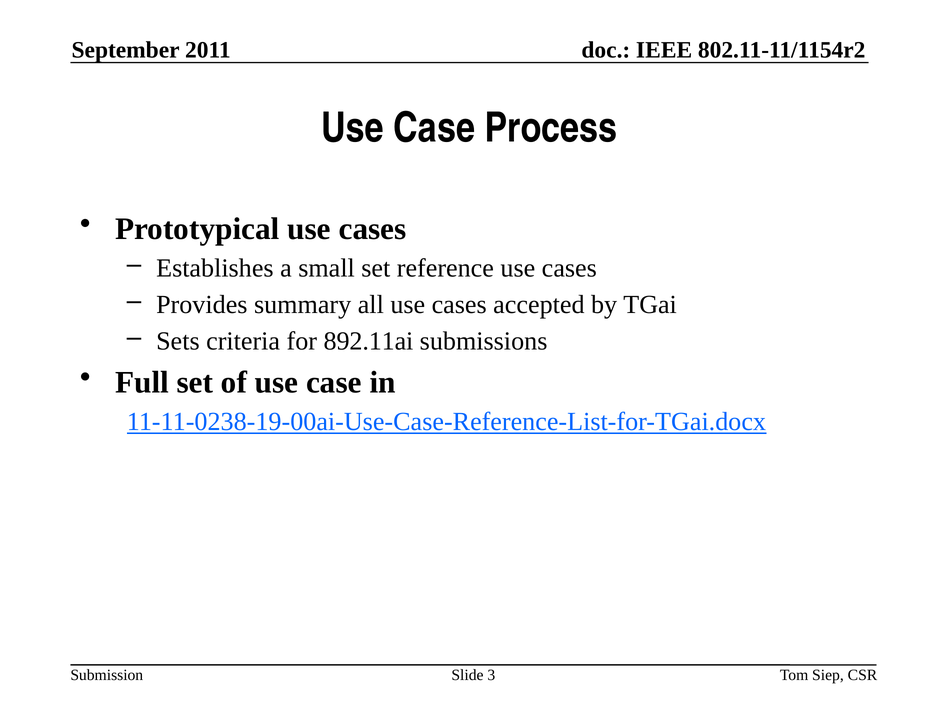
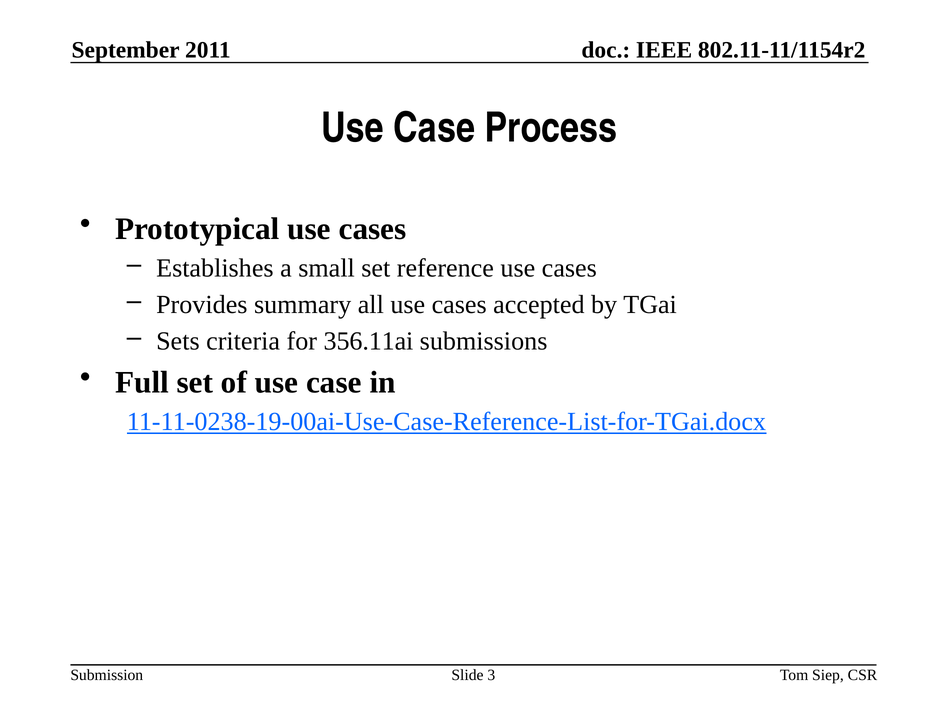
892.11ai: 892.11ai -> 356.11ai (368, 341)
